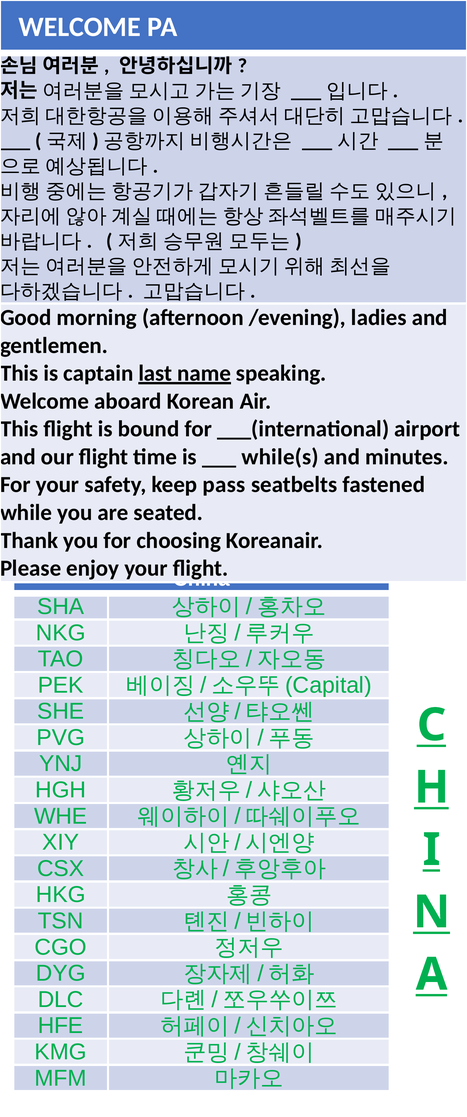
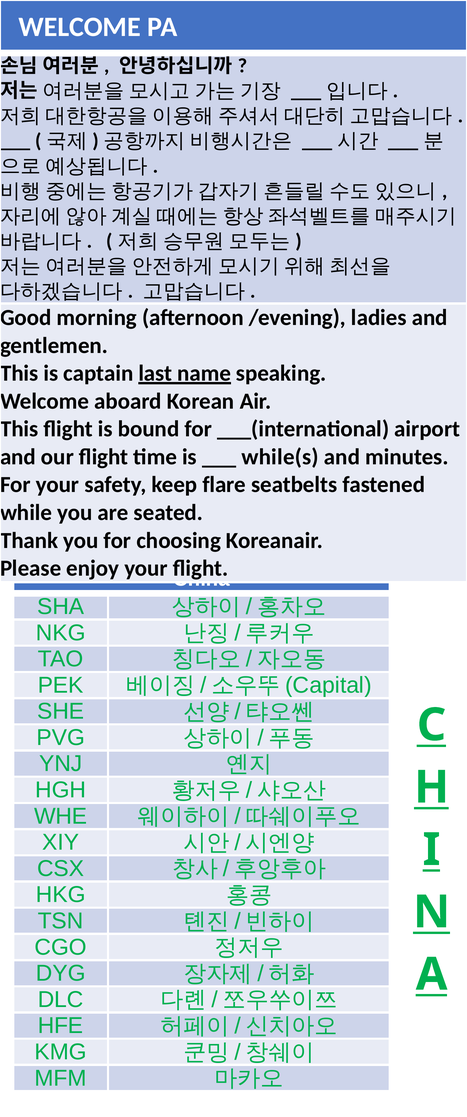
pass: pass -> flare (224, 485)
